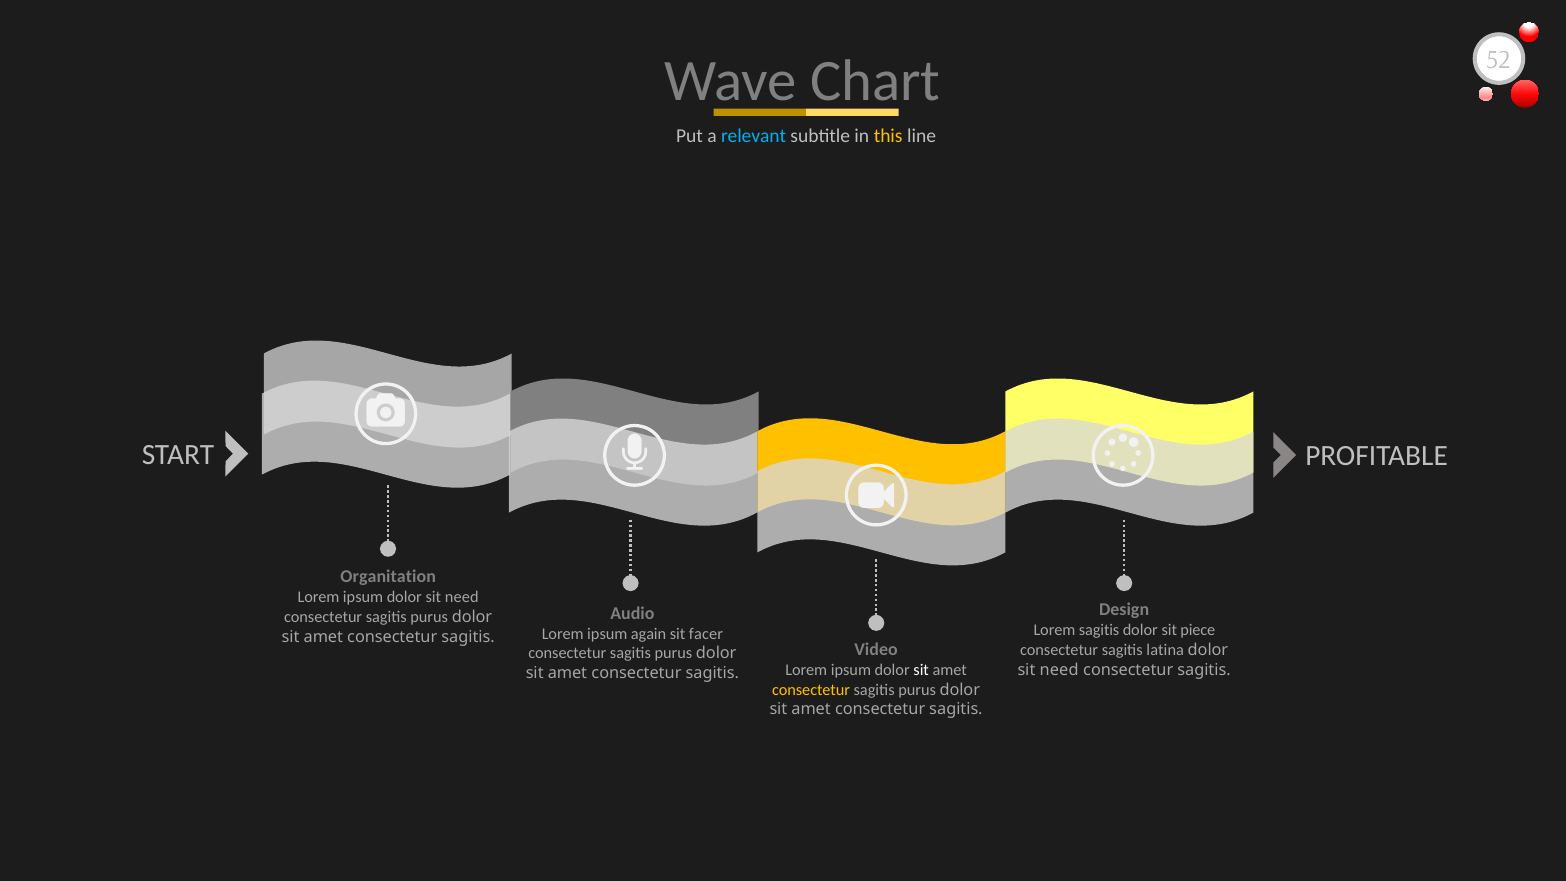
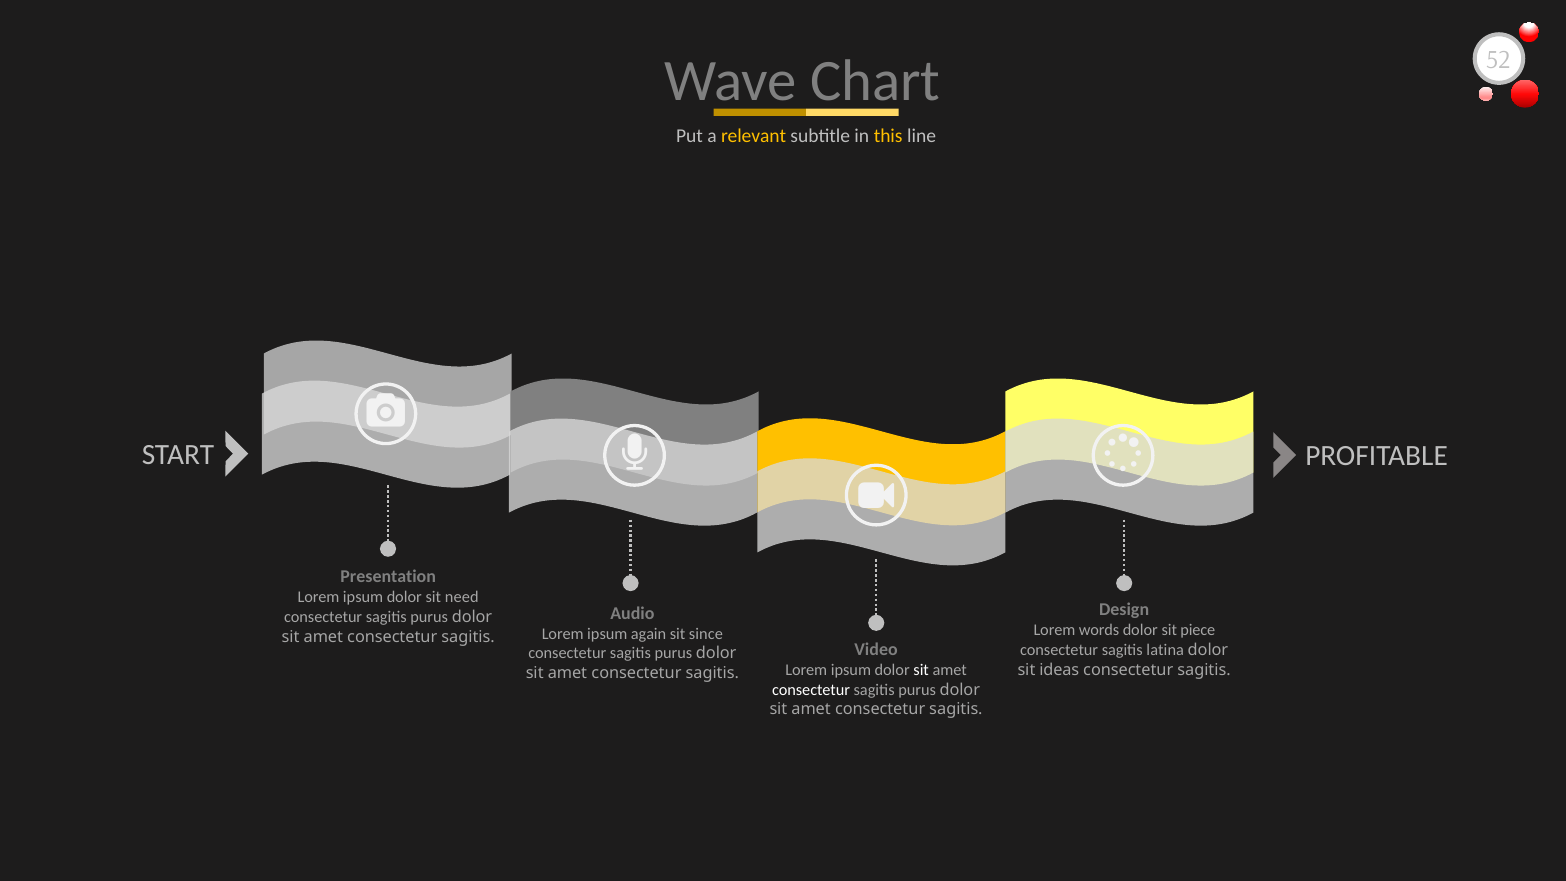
relevant colour: light blue -> yellow (754, 136)
Organitation: Organitation -> Presentation (388, 577)
Lorem sagitis: sagitis -> words (1099, 630)
facer: facer -> since (706, 634)
need: need -> ideas (1059, 670)
consectetur colour: yellow -> white (811, 690)
